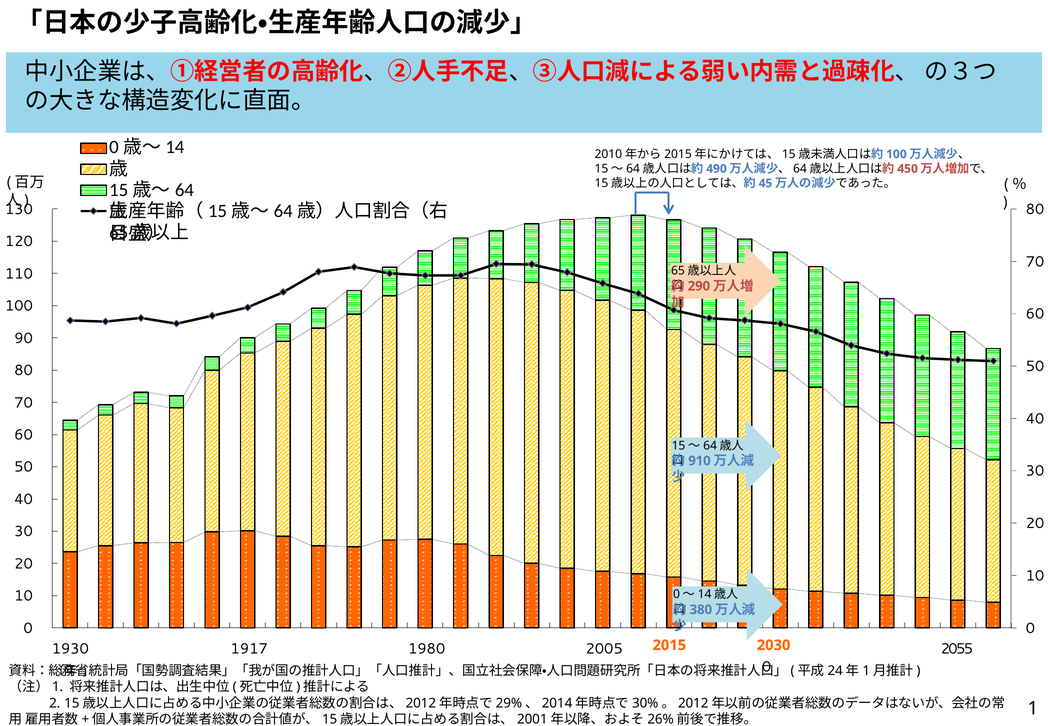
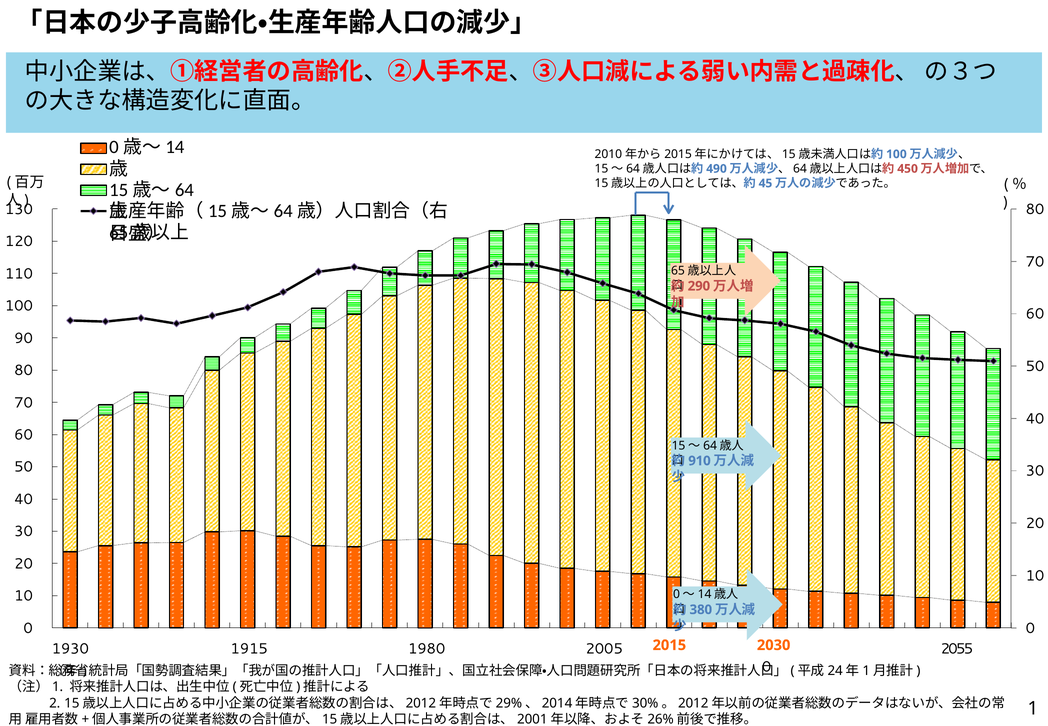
1917: 1917 -> 1915 (249, 649)
